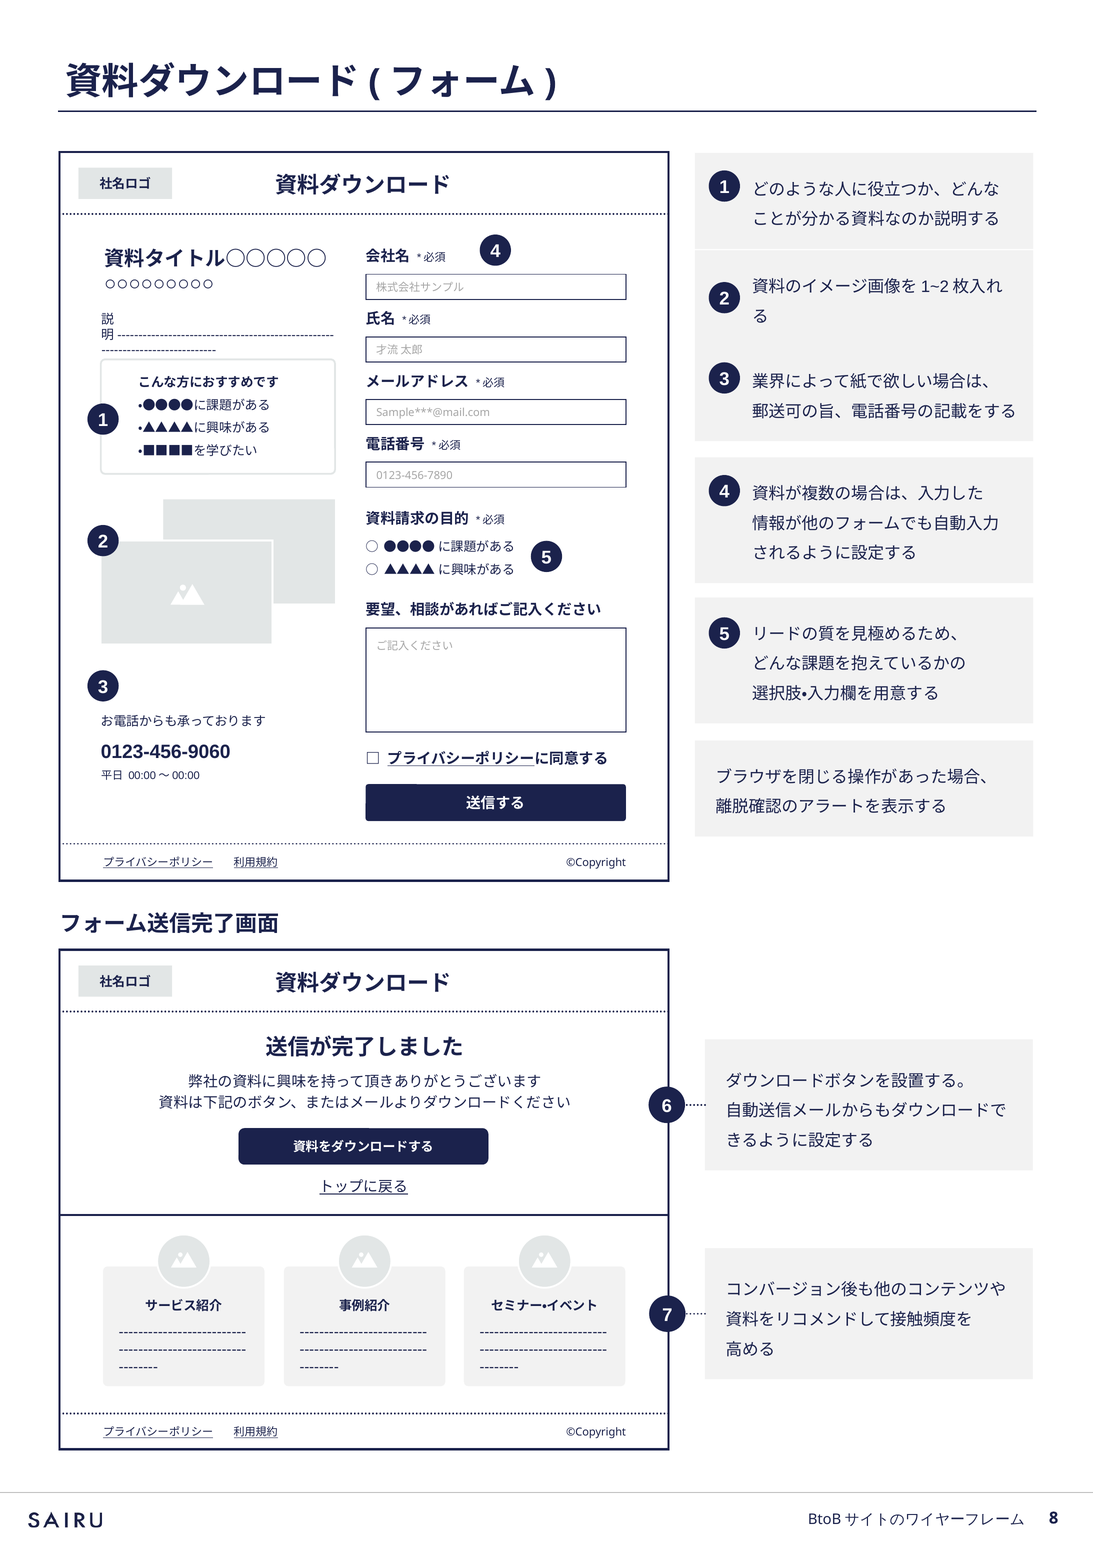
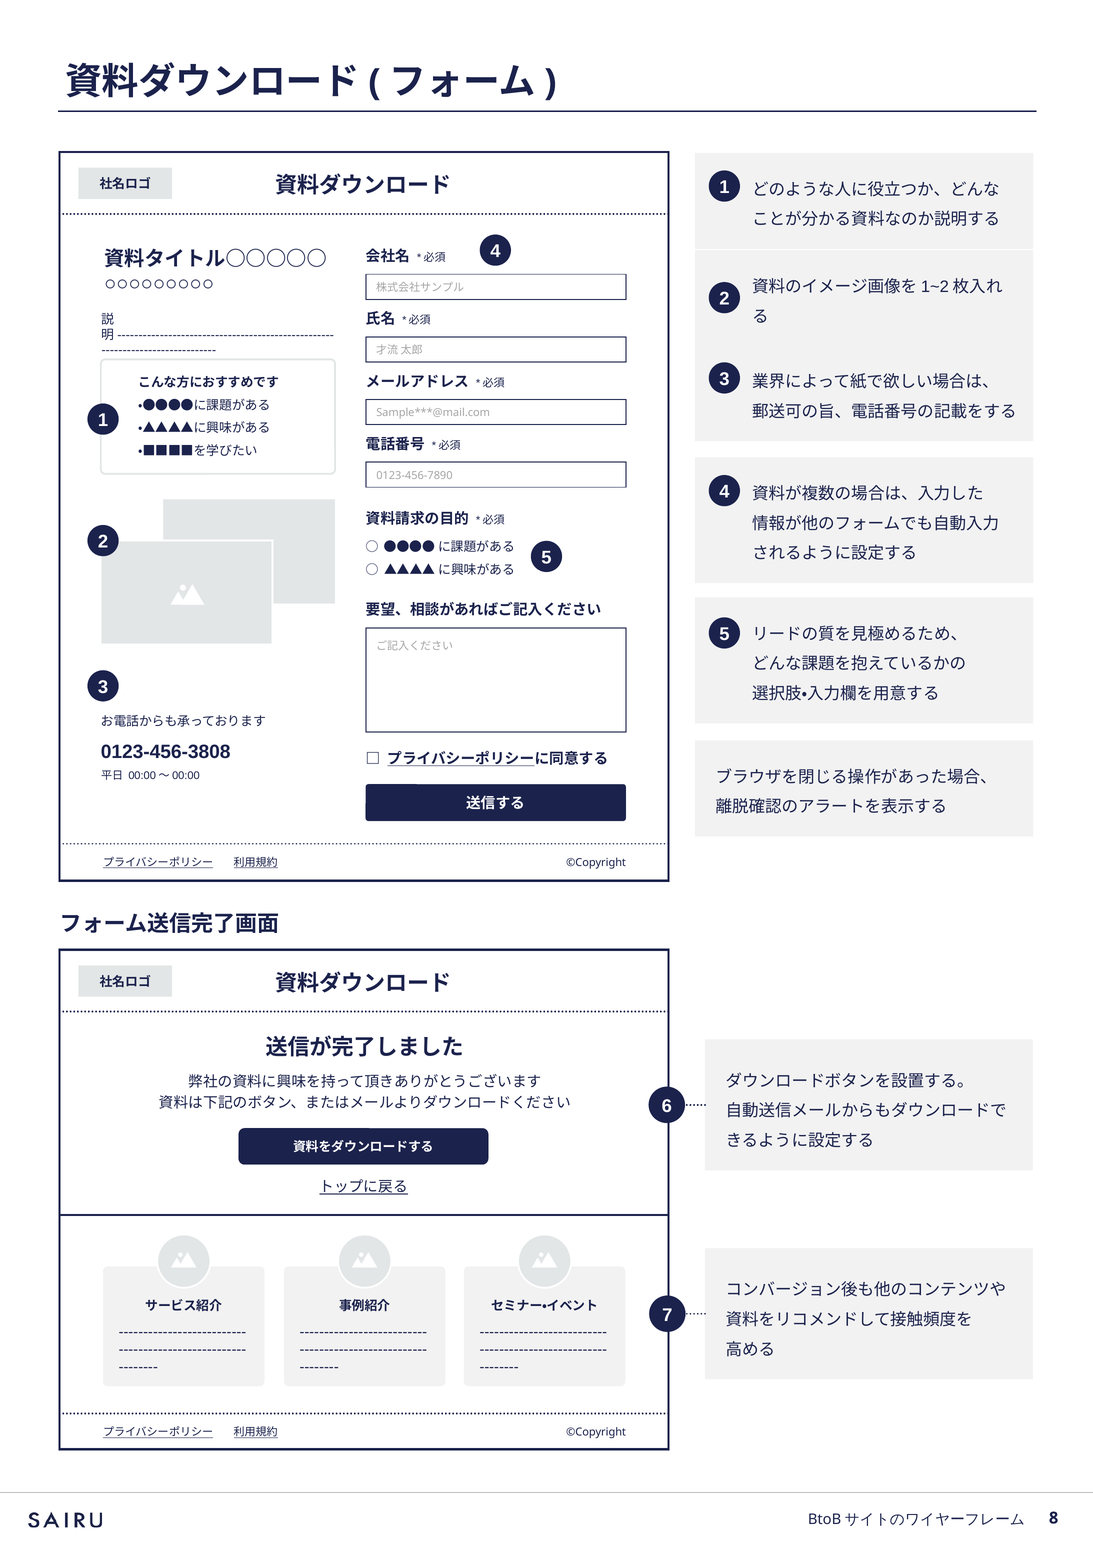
0123-456-9060: 0123-456-9060 -> 0123-456-3808 (166, 752)
